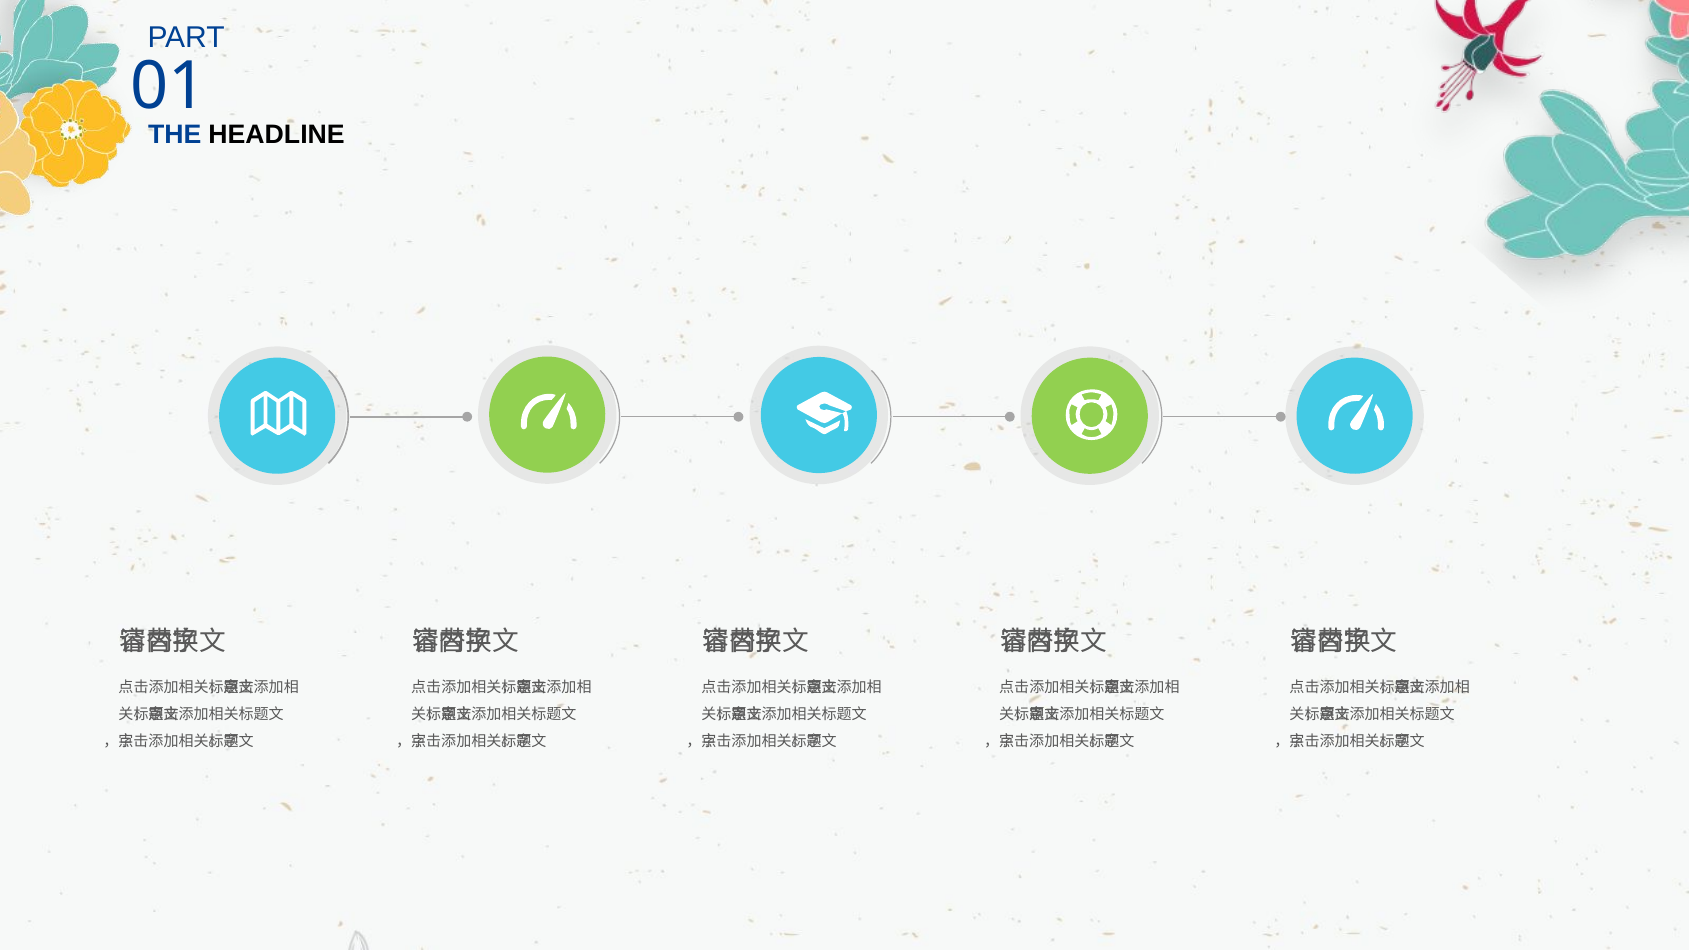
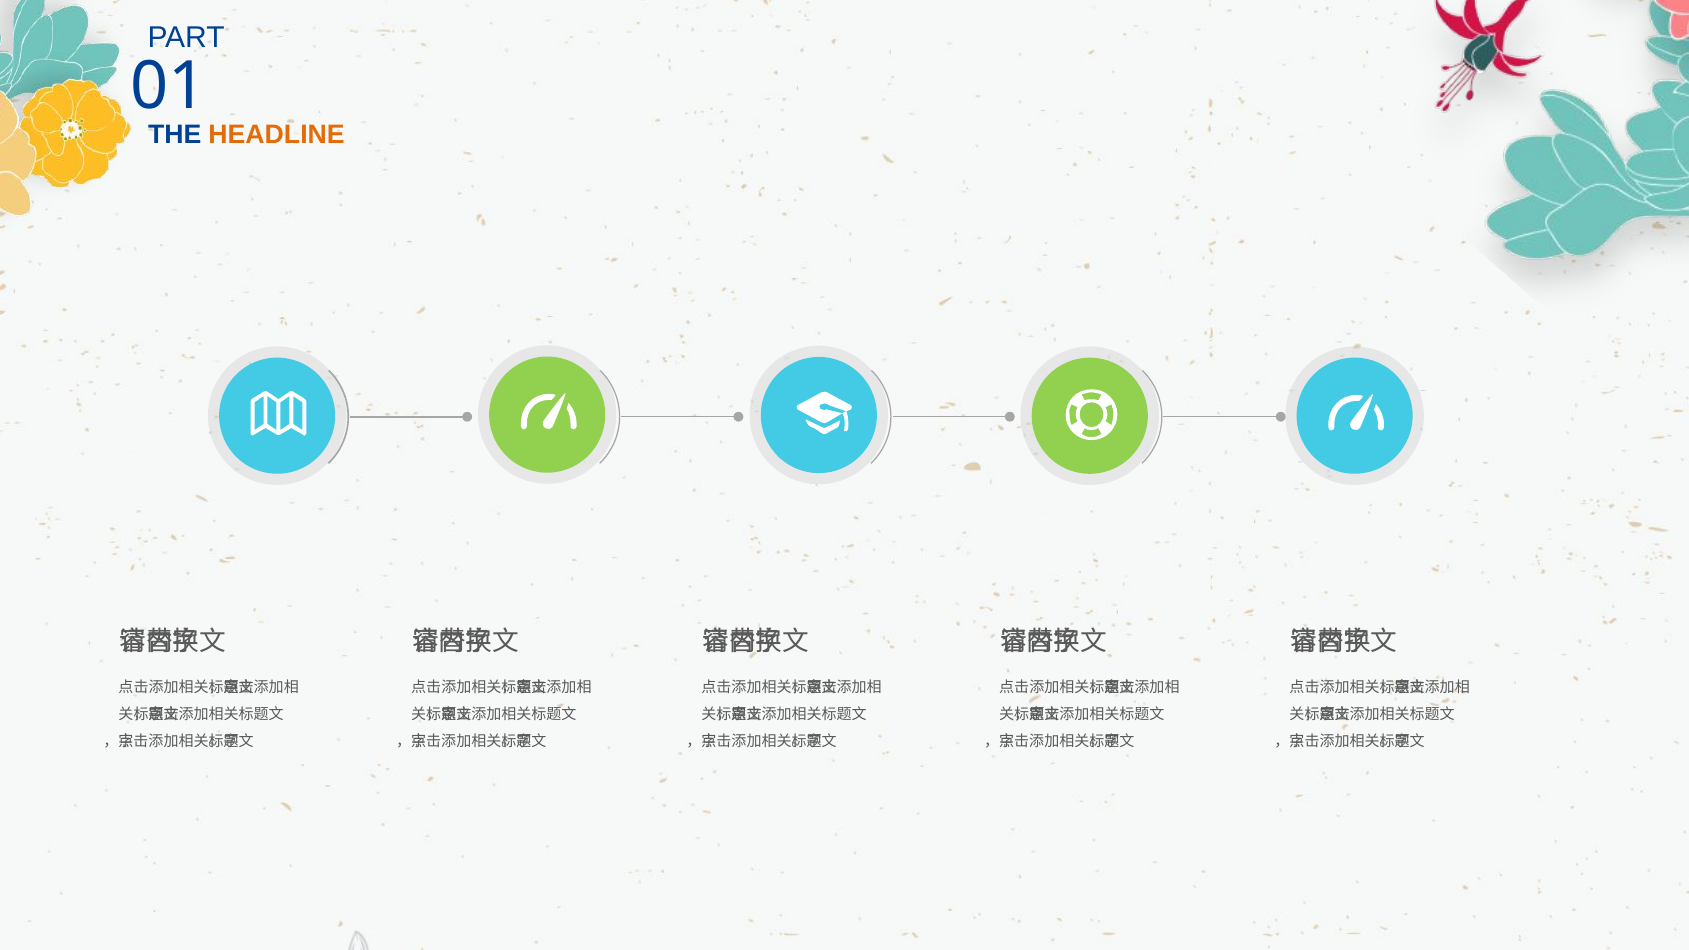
HEADLINE colour: black -> orange (277, 135)
